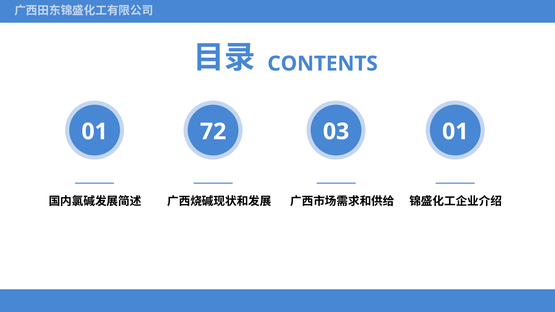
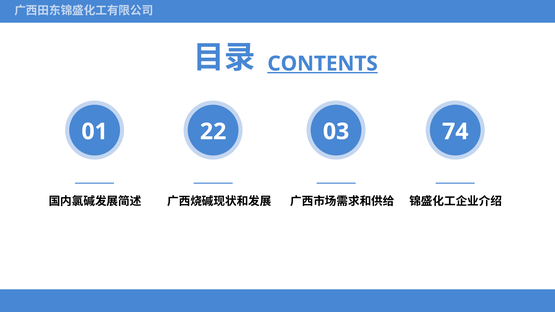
CONTENTS underline: none -> present (323, 64)
72: 72 -> 22 (213, 132)
03 01: 01 -> 74 (455, 132)
